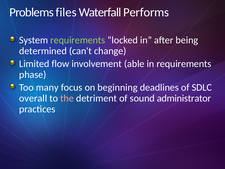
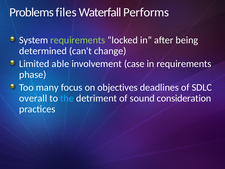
flow: flow -> able (60, 64)
able: able -> case (134, 64)
beginning: beginning -> objectives (118, 87)
the colour: pink -> light blue (67, 98)
administrator: administrator -> consideration (184, 98)
